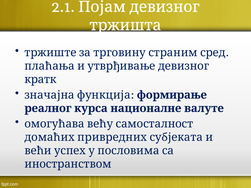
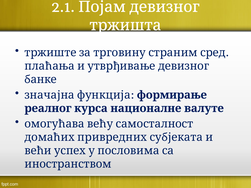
кратк: кратк -> банке (40, 79)
